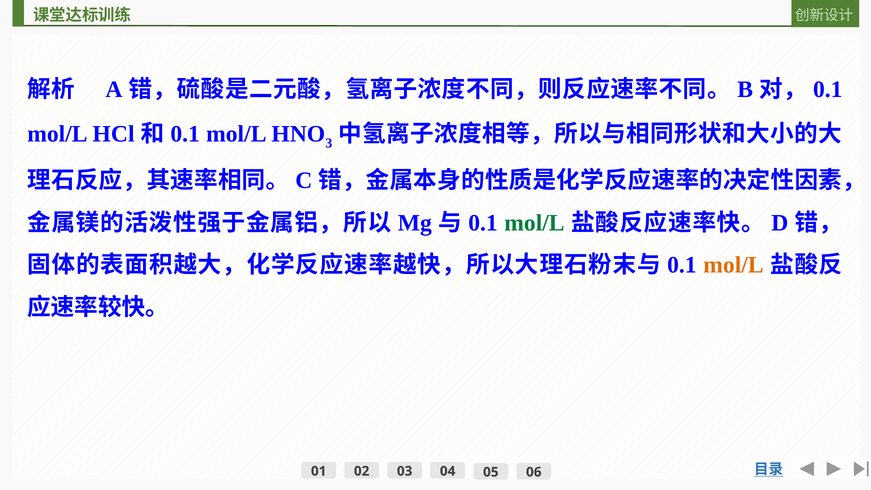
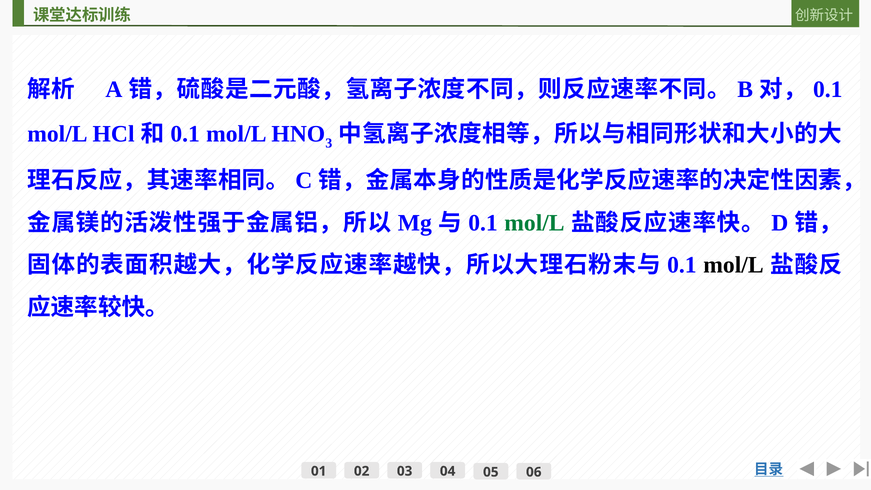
mol/L colour: orange -> black (733, 265)
